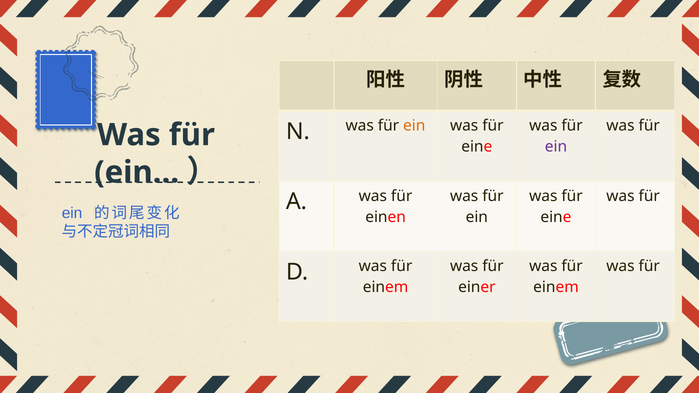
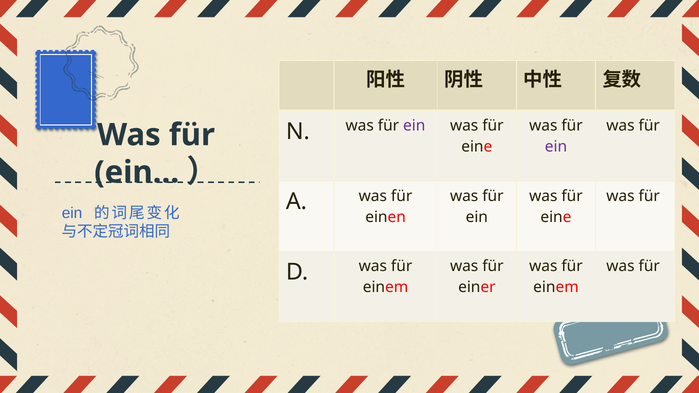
ein colour: orange -> purple (414, 126)
